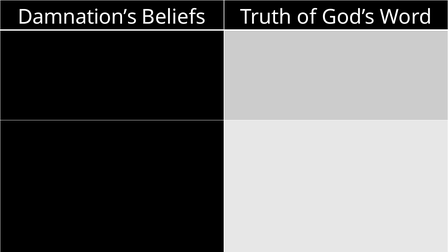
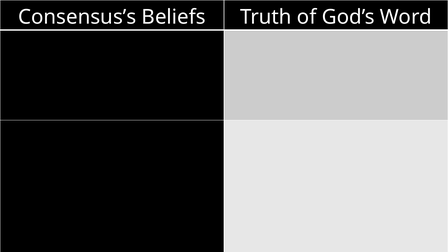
Damnation’s: Damnation’s -> Consensus’s (77, 17)
